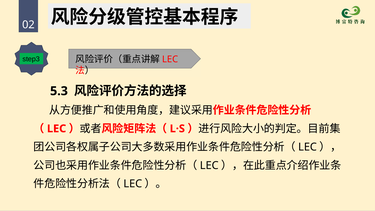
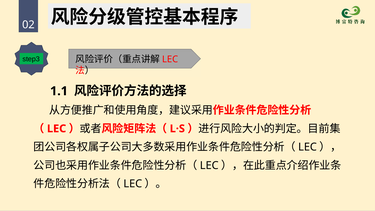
5.3: 5.3 -> 1.1 (59, 91)
